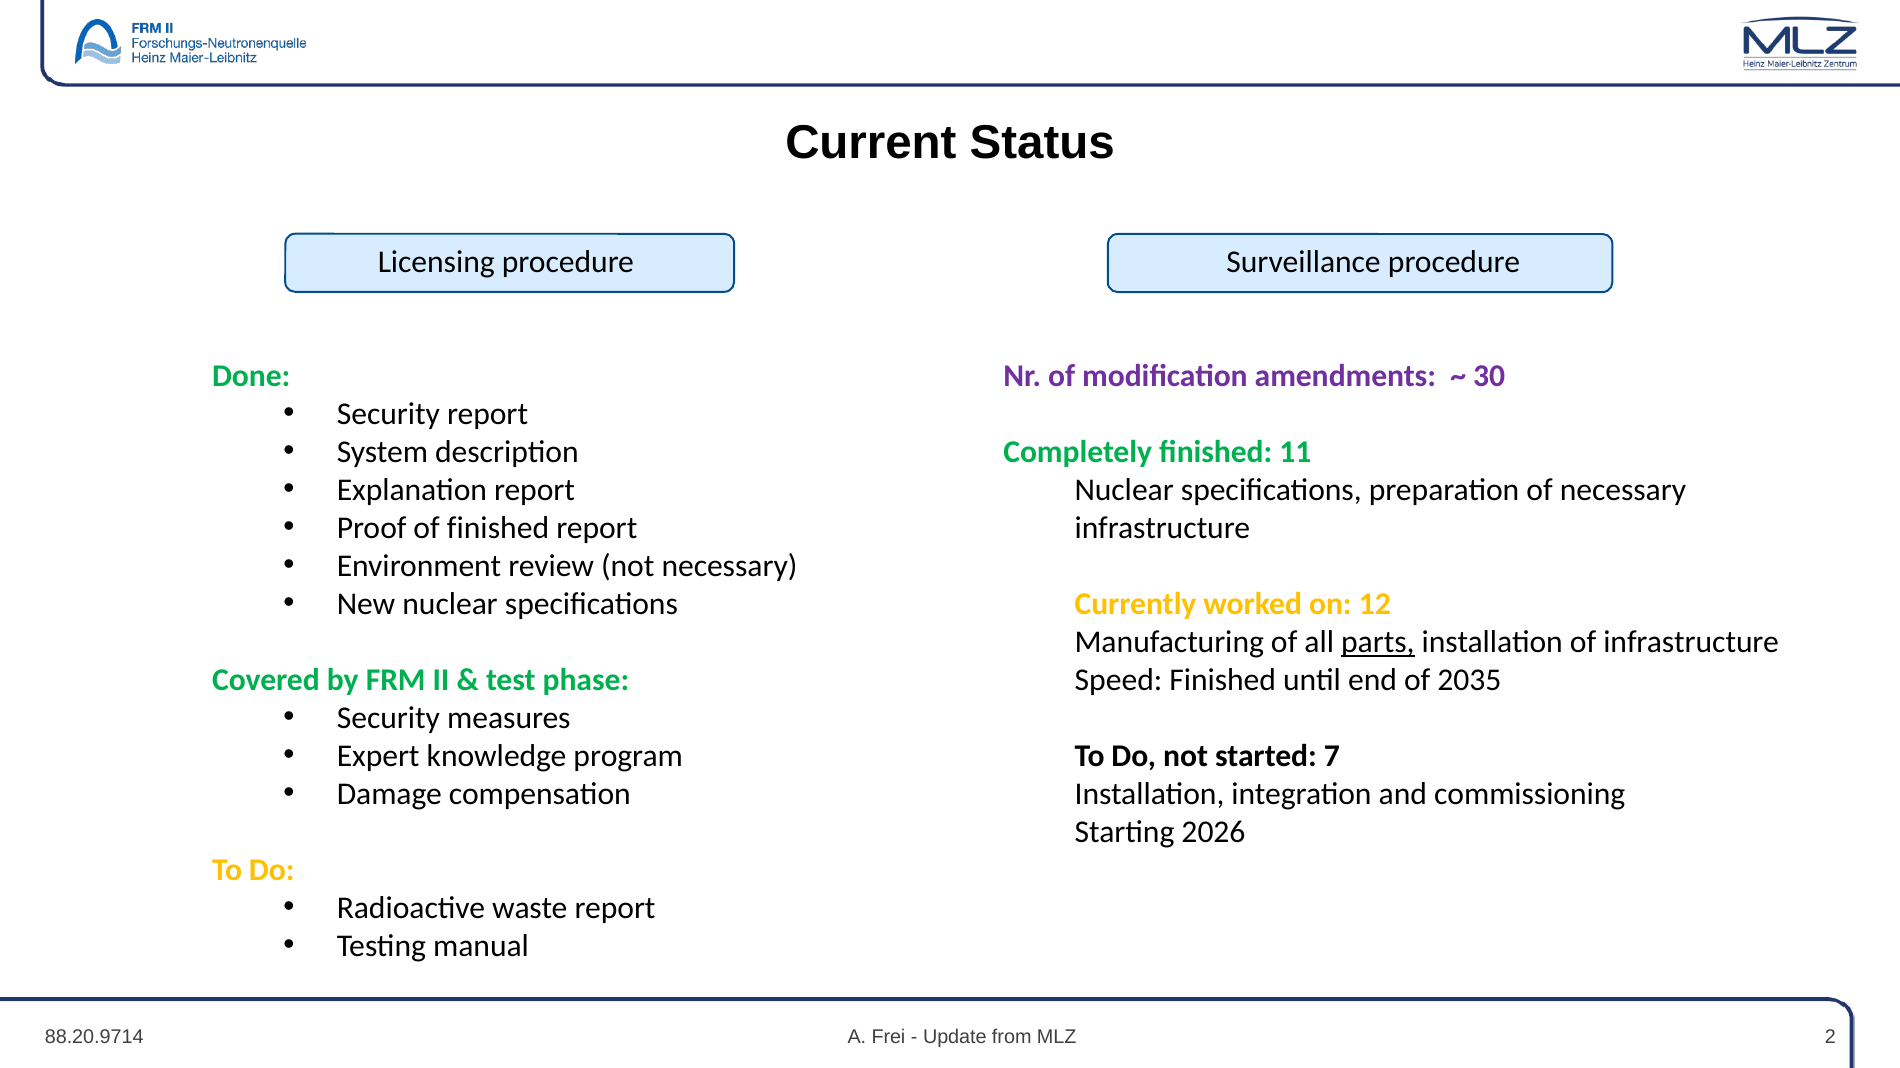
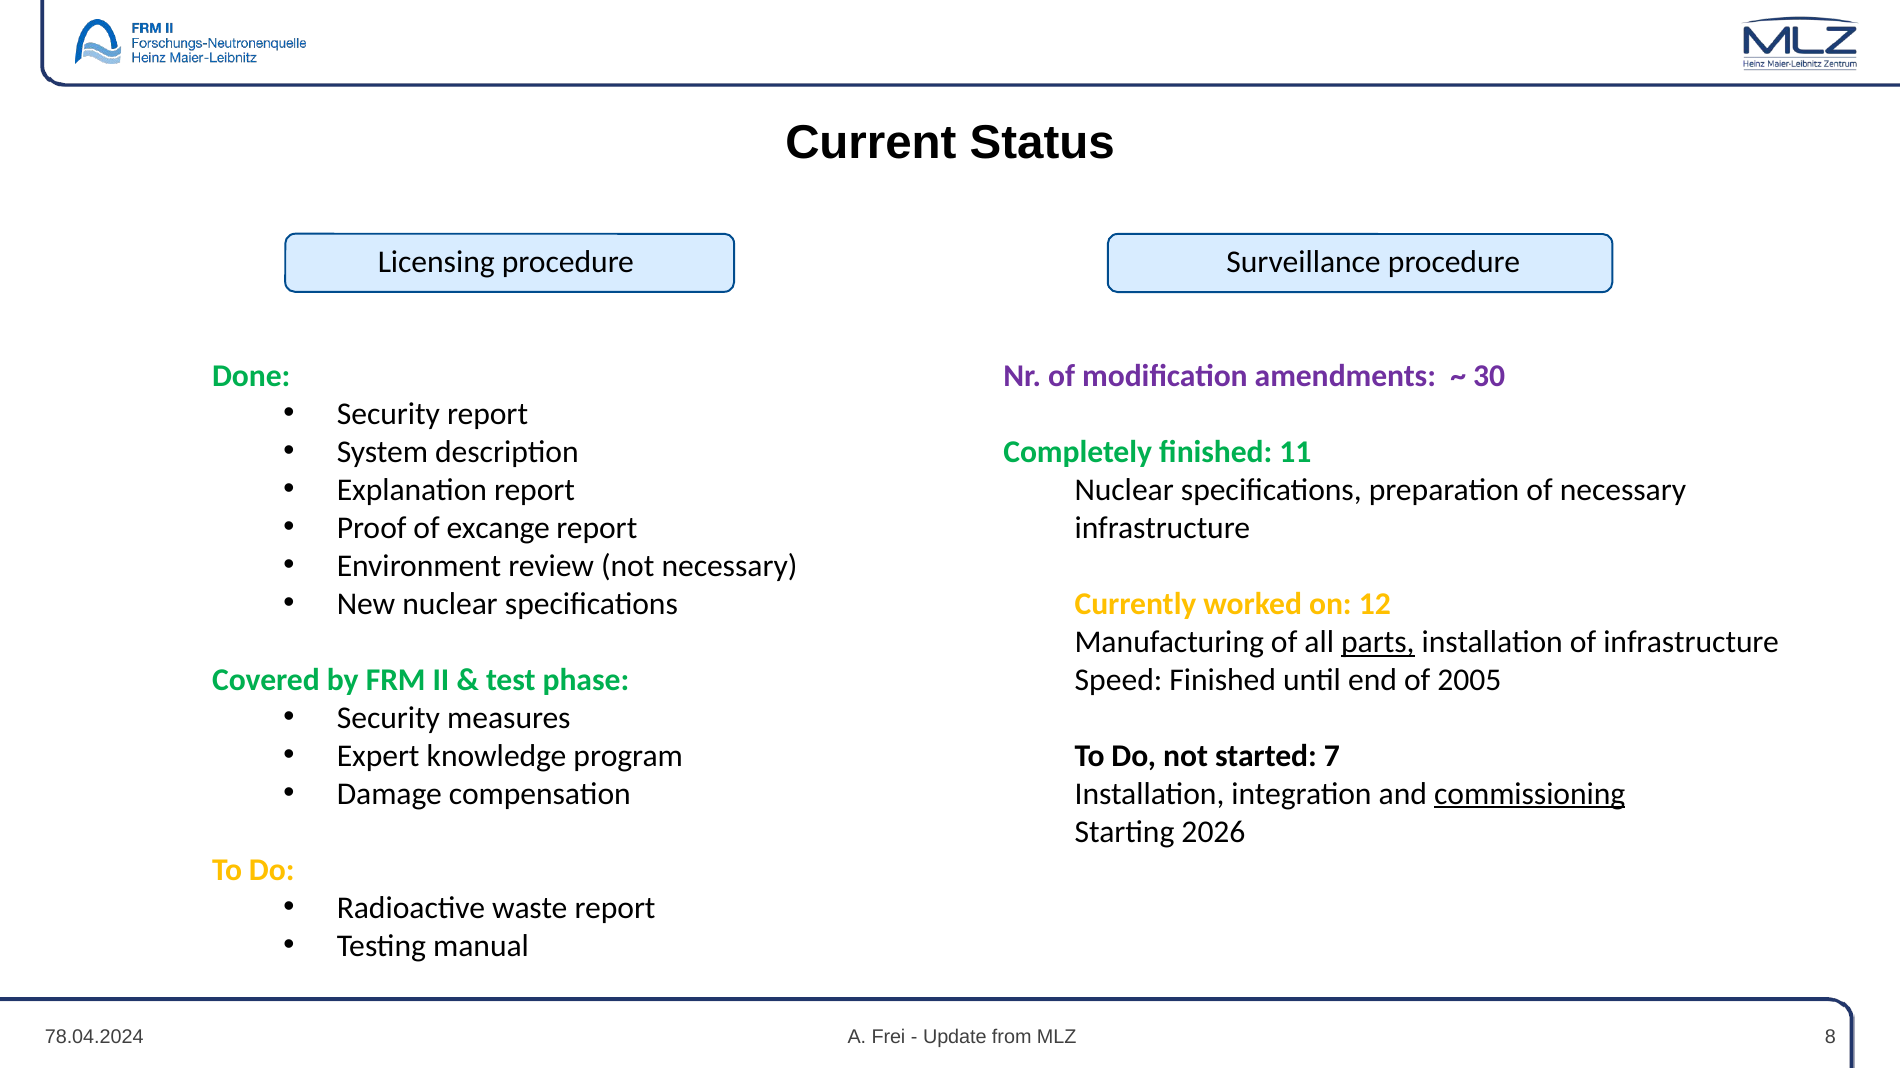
of finished: finished -> excange (498, 528)
2035: 2035 -> 2005 (1469, 680)
commissioning underline: none -> present (1530, 794)
88.20.9714: 88.20.9714 -> 78.04.2024 (94, 1038)
2: 2 -> 8 (1830, 1038)
